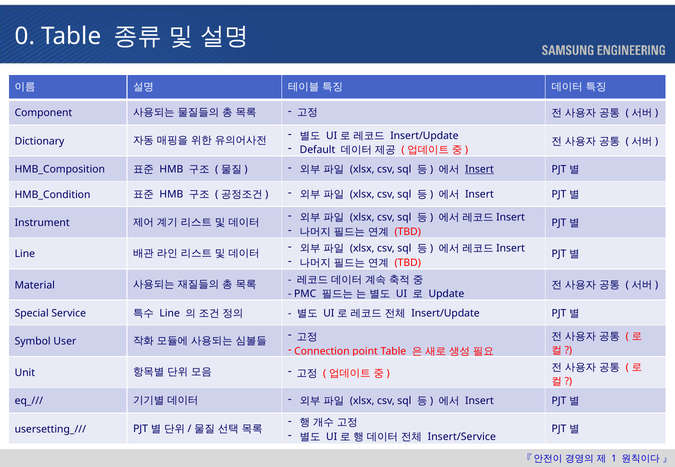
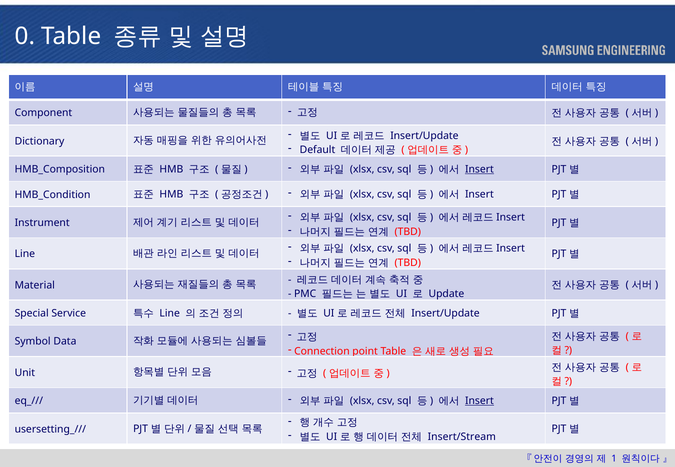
User: User -> Data (65, 342)
Insert underline: none -> present (479, 401)
Insert/Service: Insert/Service -> Insert/Stream (462, 437)
